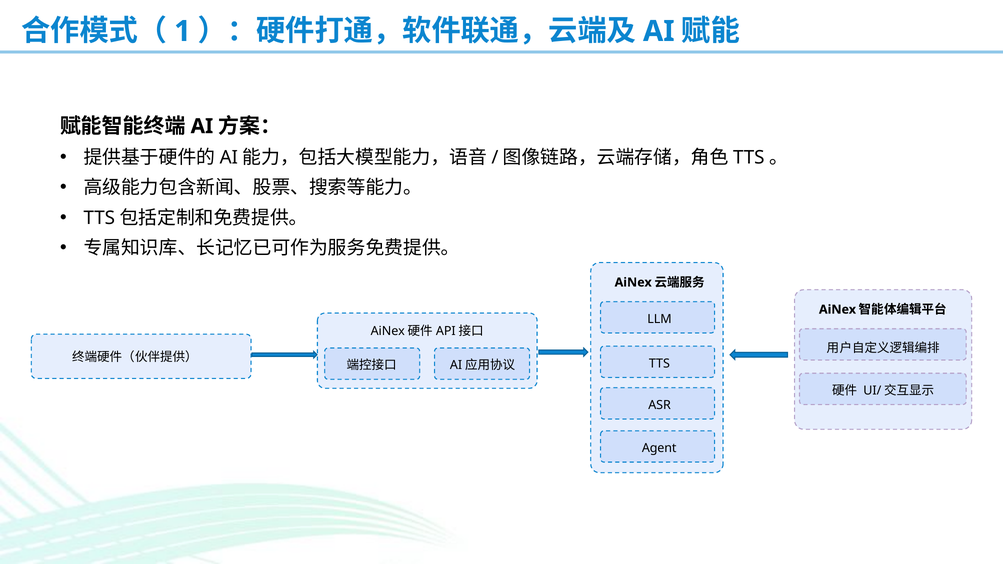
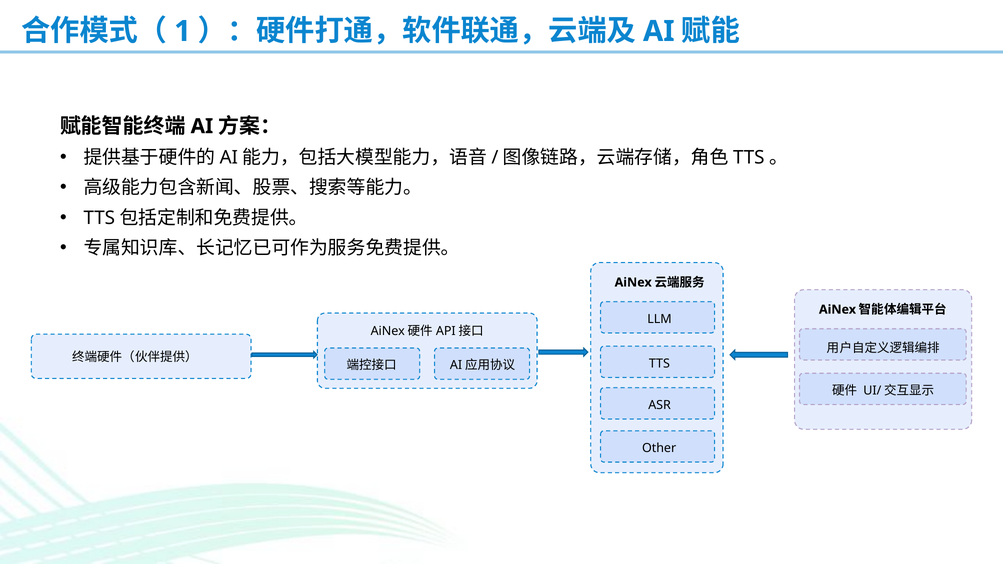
Agent: Agent -> Other (659, 448)
